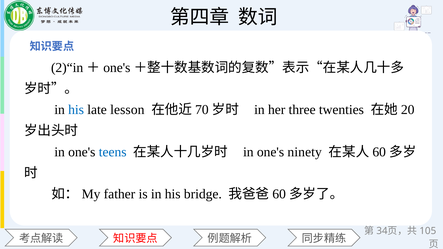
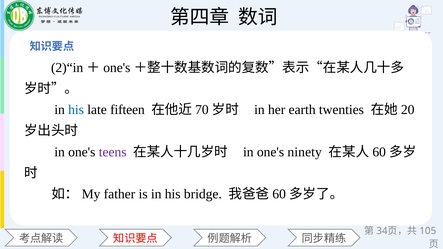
lesson: lesson -> fifteen (127, 110)
three: three -> earth (302, 110)
teens colour: blue -> purple (113, 152)
